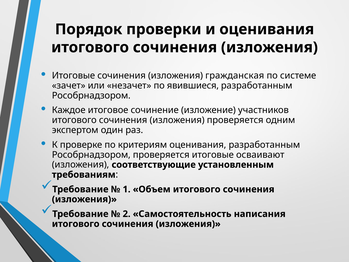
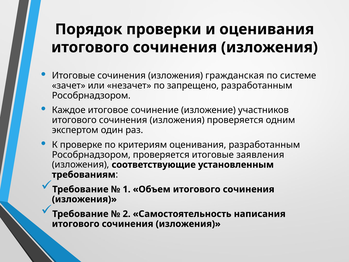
явившиеся: явившиеся -> запрещено (193, 86)
осваивают: осваивают -> заявления (260, 155)
